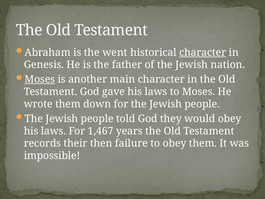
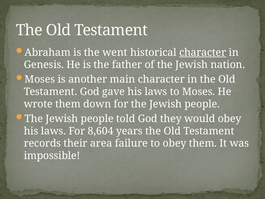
Moses underline: present -> none (40, 79)
1,467: 1,467 -> 8,604 (101, 131)
then: then -> area (101, 143)
